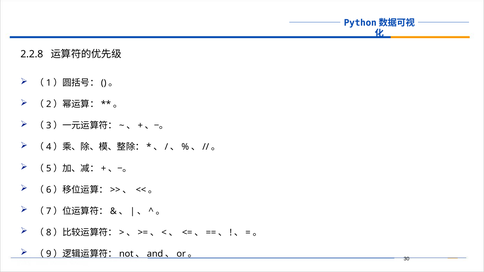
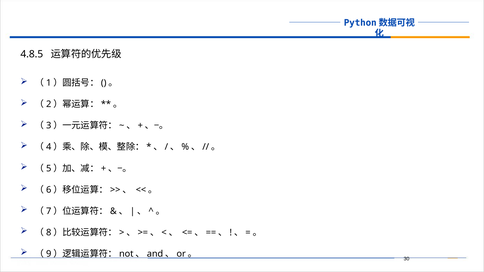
2.2.8: 2.2.8 -> 4.8.5 (32, 54)
